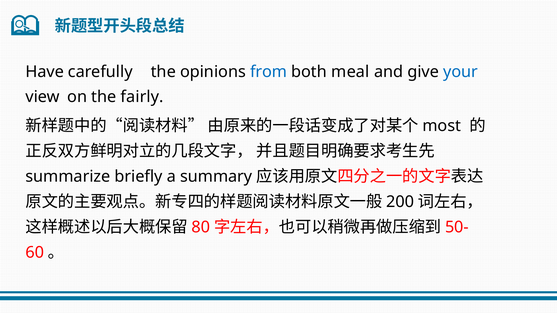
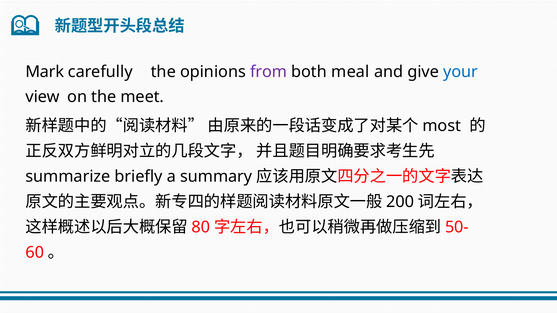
Have: Have -> Mark (45, 72)
from colour: blue -> purple (269, 72)
fairly: fairly -> meet (142, 97)
